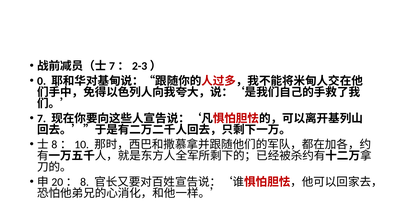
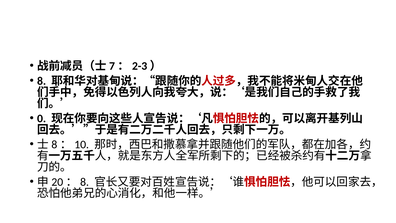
0: 0 -> 8 (42, 81)
7: 7 -> 0 (42, 118)
